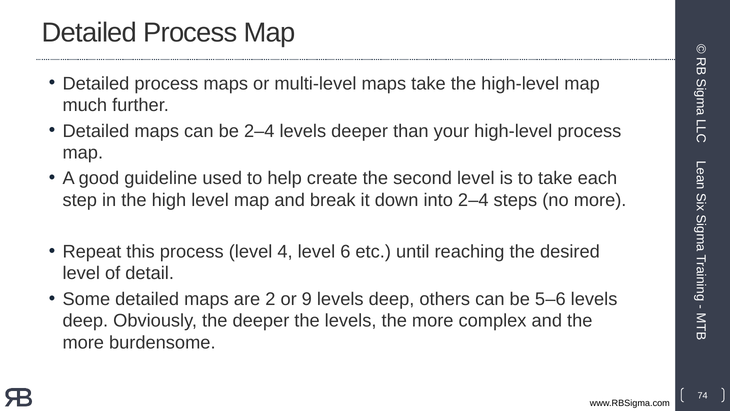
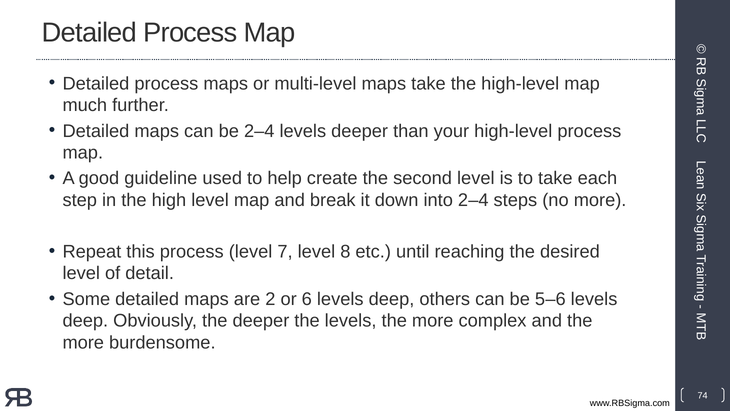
4: 4 -> 7 (285, 251)
6: 6 -> 8 (345, 251)
9: 9 -> 6 (307, 299)
